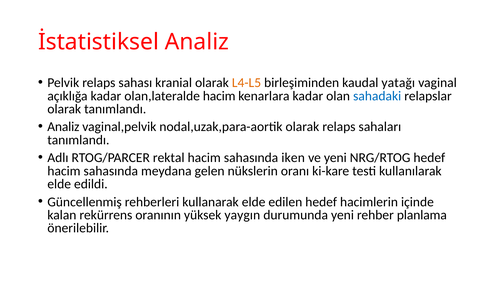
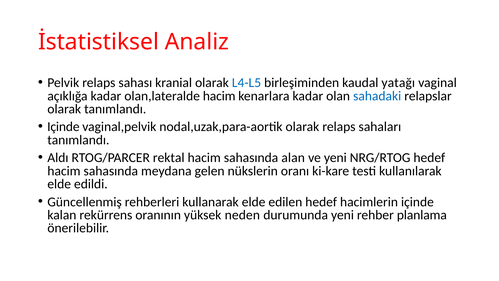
L4-L5 colour: orange -> blue (246, 83)
Analiz: Analiz -> Içinde (63, 127)
Adlı: Adlı -> Aldı (58, 158)
iken: iken -> alan (293, 158)
yaygın: yaygın -> neden (242, 215)
